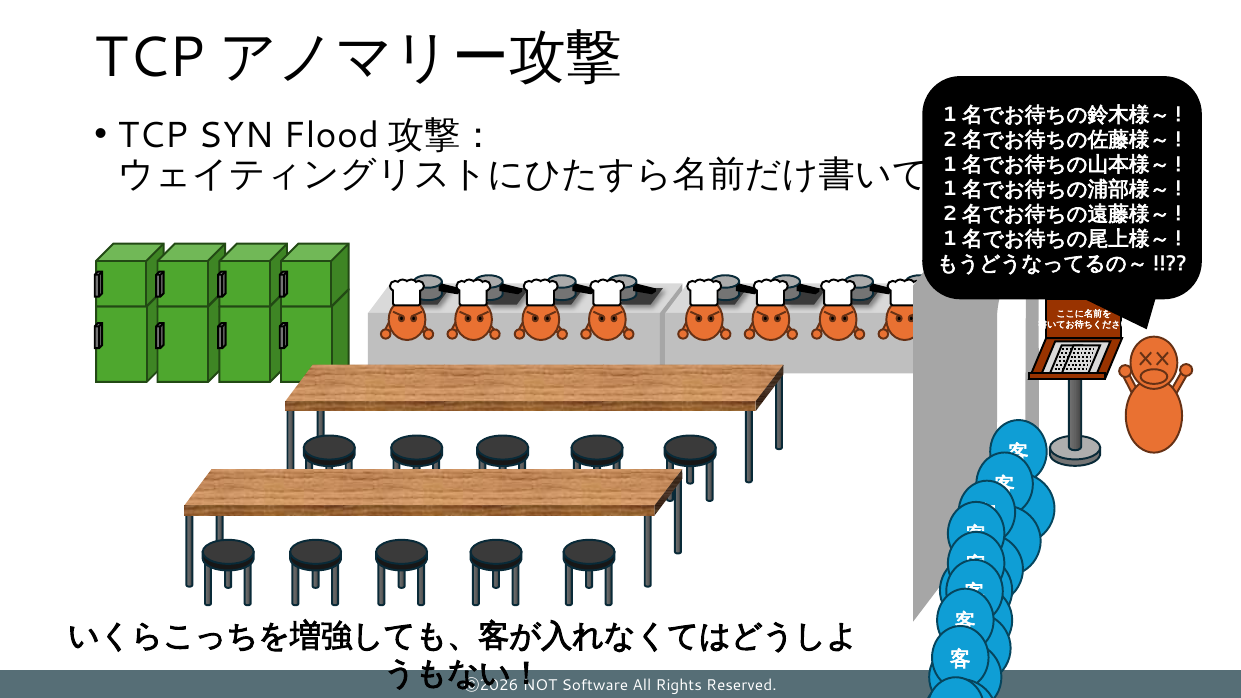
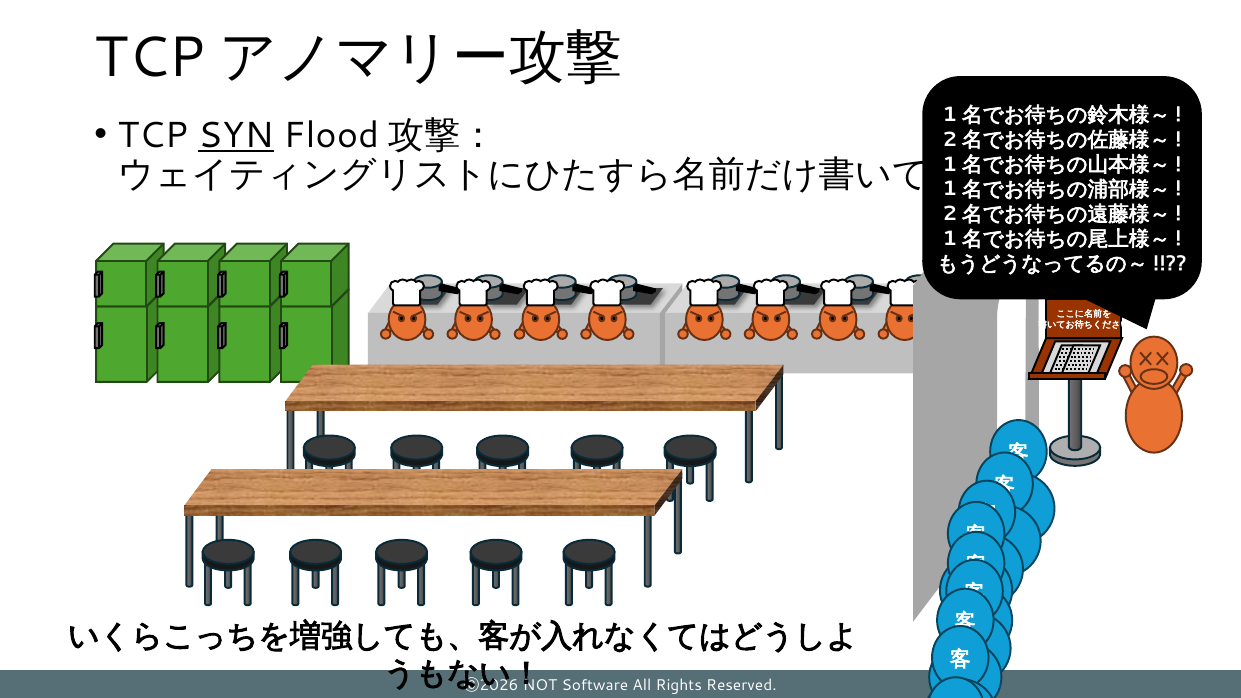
SYN underline: none -> present (236, 135)
